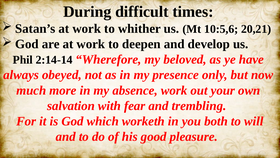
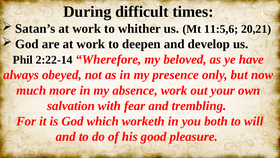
10:5,6: 10:5,6 -> 11:5,6 (221, 29)
2:14-14: 2:14-14 -> 2:22-14 (54, 60)
